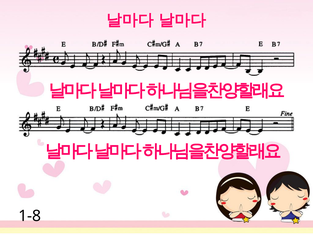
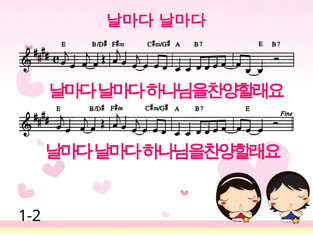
1-8: 1-8 -> 1-2 (30, 216)
